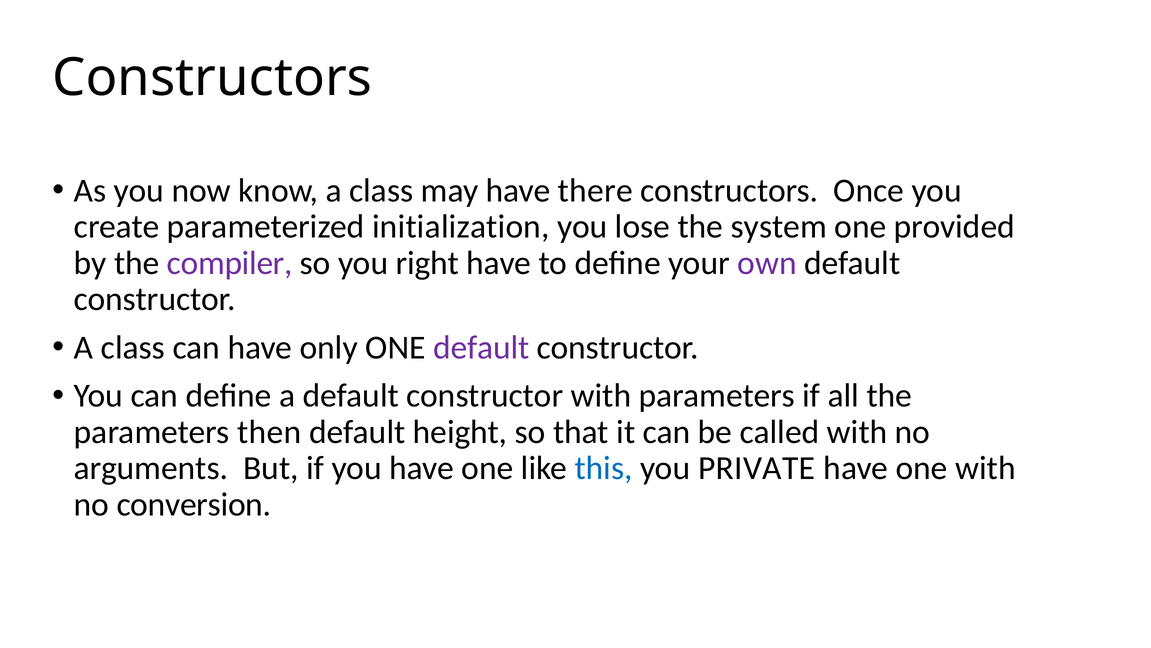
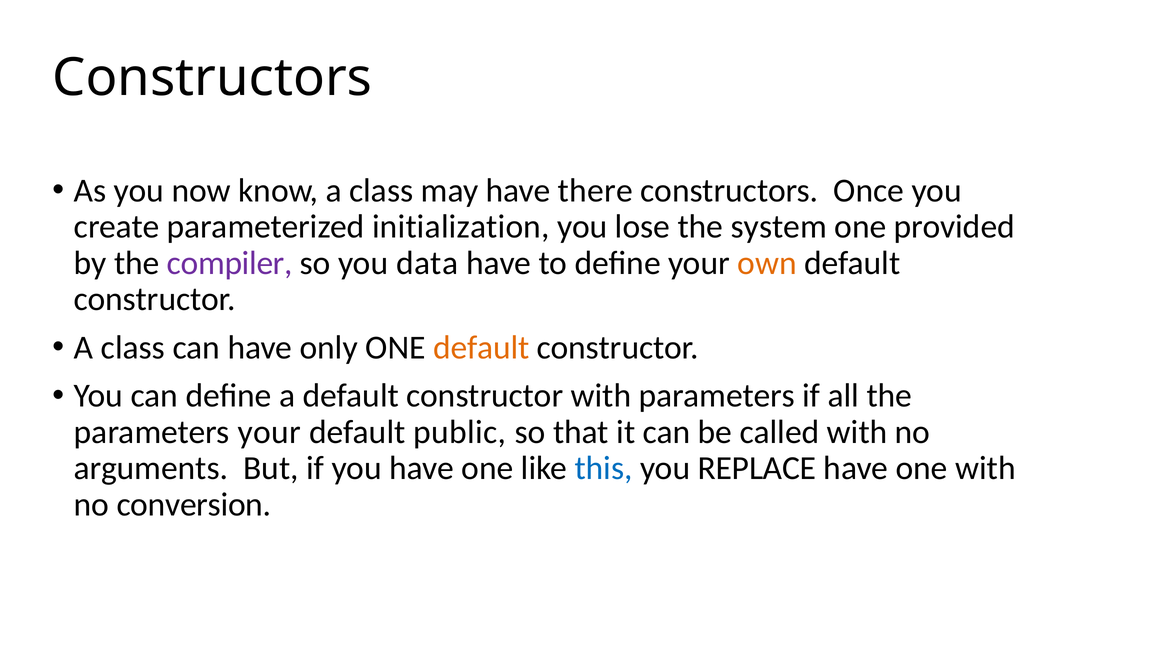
right: right -> data (427, 263)
own colour: purple -> orange (767, 263)
default colour: purple -> orange (481, 347)
parameters then: then -> your (269, 432)
height: height -> public (460, 432)
PRIVATE: PRIVATE -> REPLACE (757, 468)
